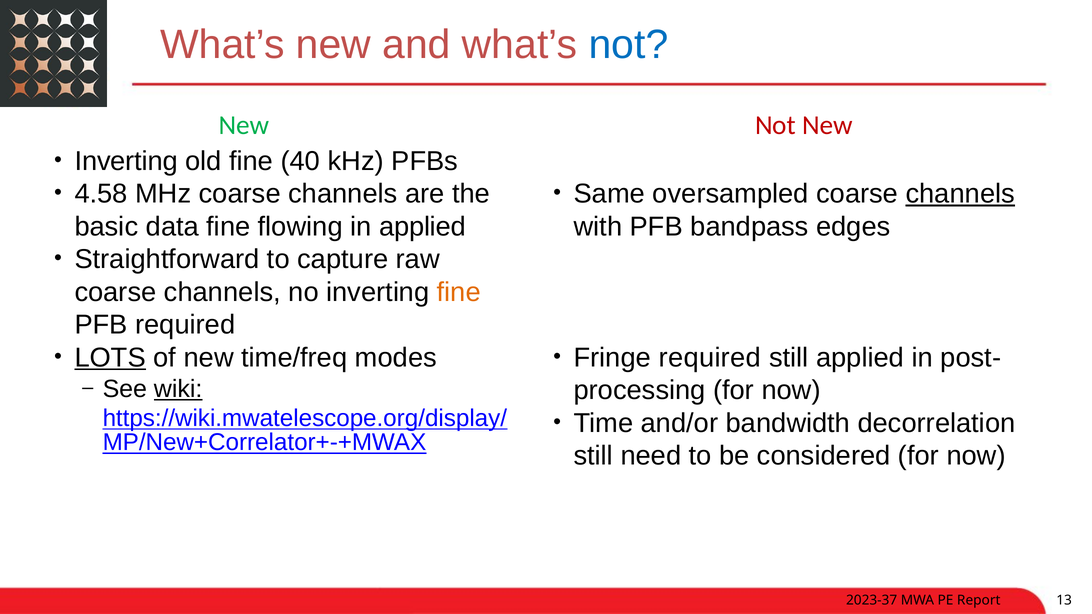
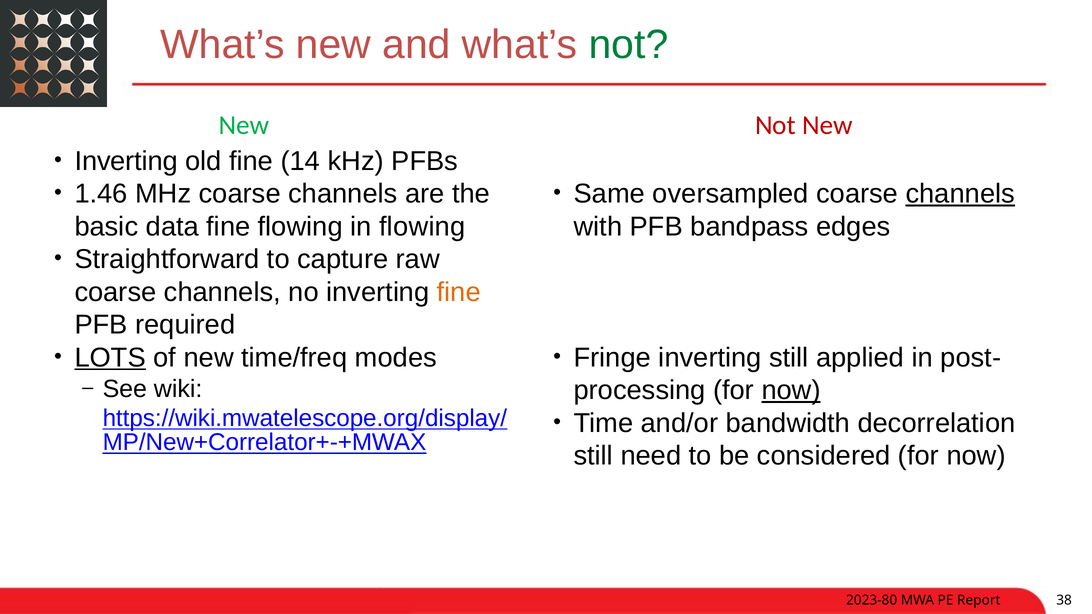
not colour: blue -> green (628, 45)
40: 40 -> 14 (300, 161)
4.58: 4.58 -> 1.46 (101, 194)
in applied: applied -> flowing (422, 227)
Fringe required: required -> inverting (710, 358)
now underline: none -> present (791, 390)
wiki underline: present -> none (178, 389)
2023-37: 2023-37 -> 2023-80 (872, 601)
13: 13 -> 38 (1064, 601)
